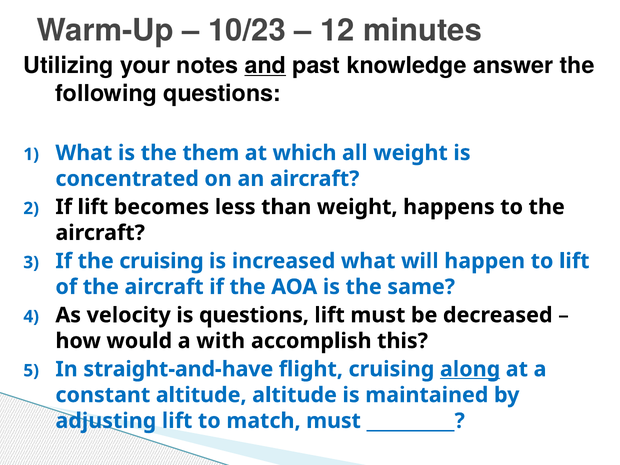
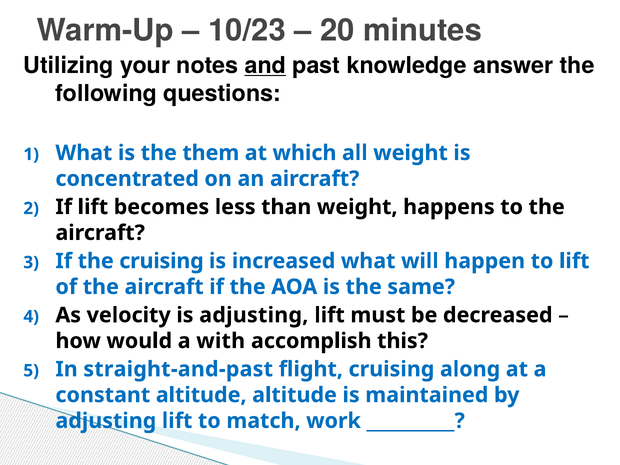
12: 12 -> 20 (337, 31)
is questions: questions -> adjusting (254, 315)
straight-and-have: straight-and-have -> straight-and-past (178, 369)
along underline: present -> none (470, 369)
match must: must -> work (333, 421)
